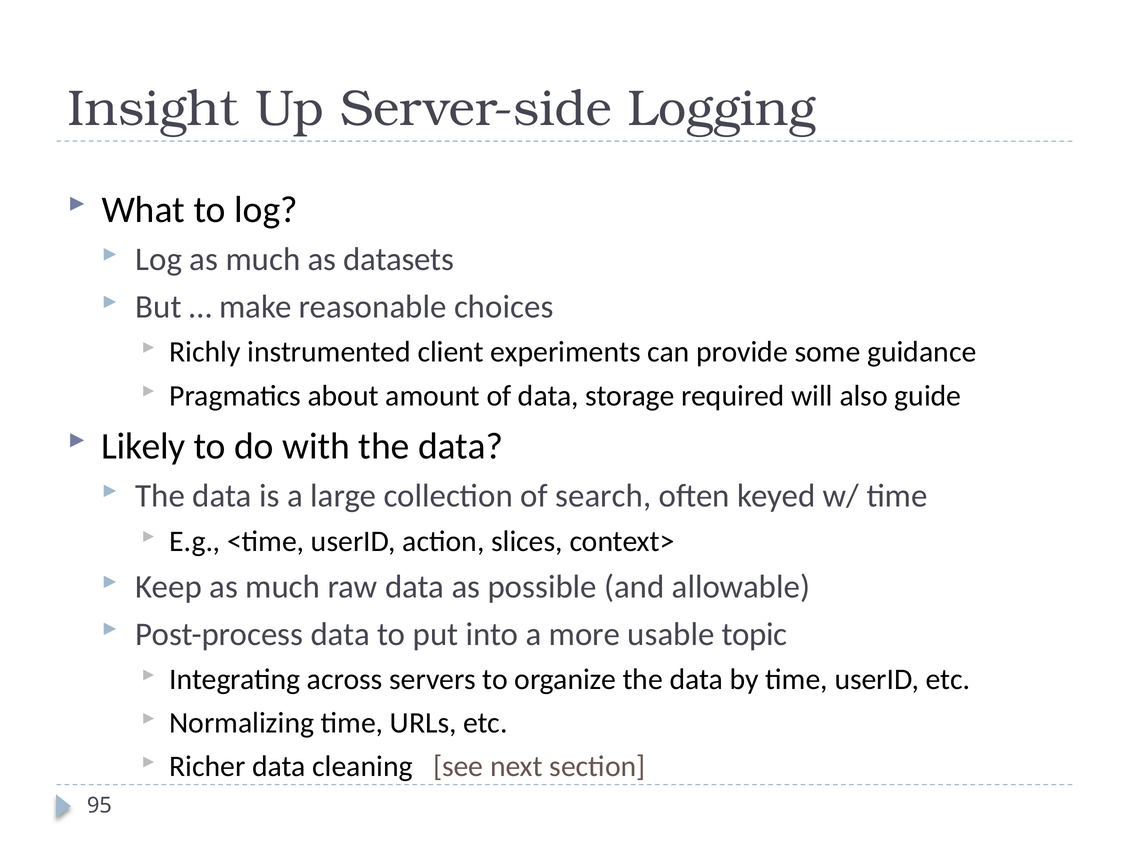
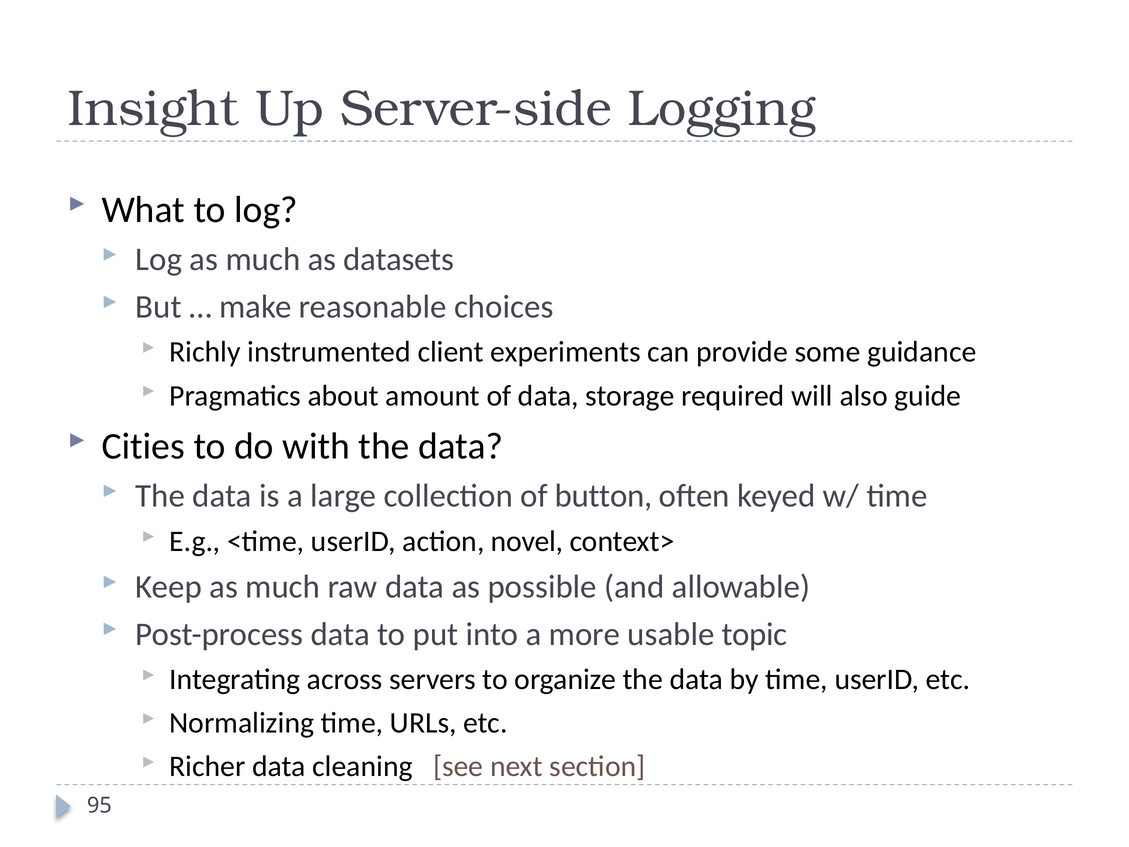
Likely: Likely -> Cities (143, 446)
search: search -> button (603, 496)
slices: slices -> novel (527, 541)
